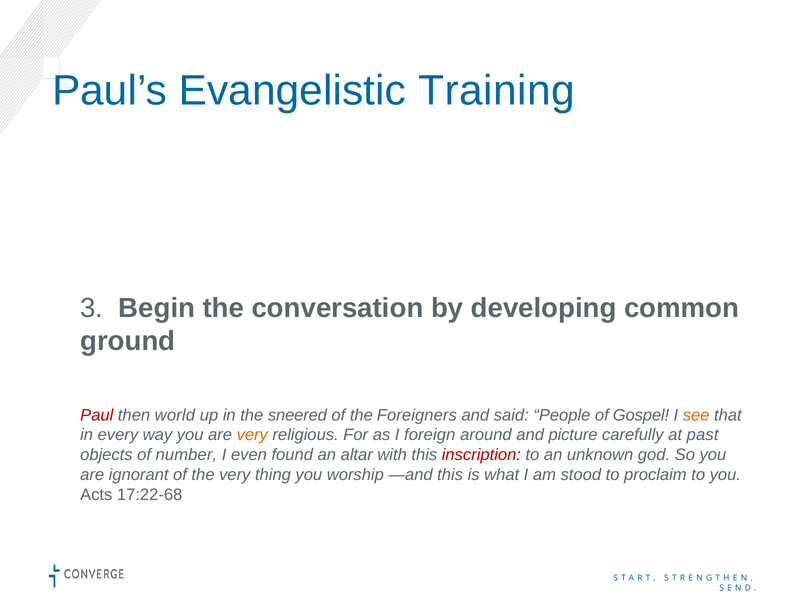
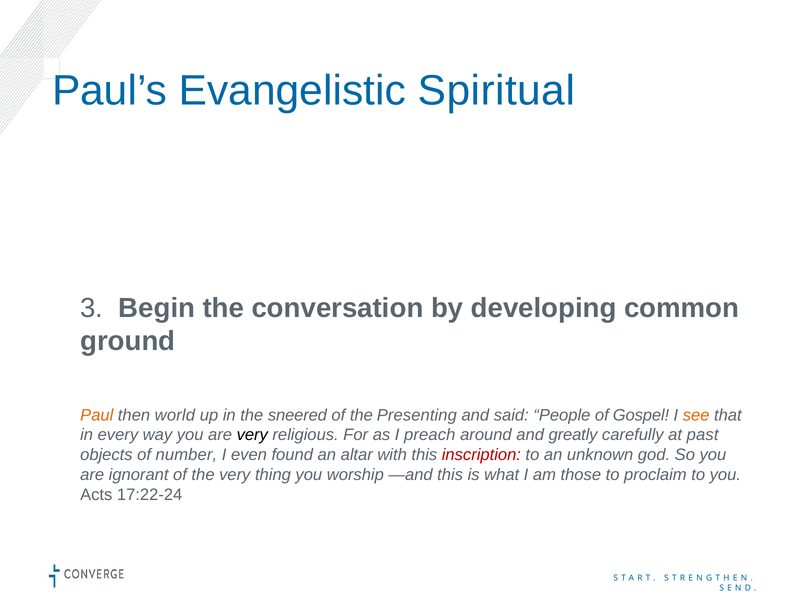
Training: Training -> Spiritual (496, 91)
Paul colour: red -> orange (97, 415)
Foreigners: Foreigners -> Presenting (417, 415)
very colour: orange -> black (252, 435)
foreign: foreign -> preach (430, 435)
picture: picture -> greatly (573, 435)
stood: stood -> those (581, 475)
17:22-68: 17:22-68 -> 17:22-24 (150, 495)
